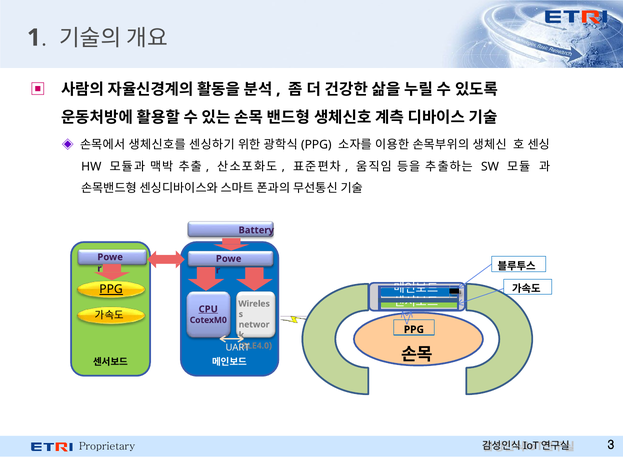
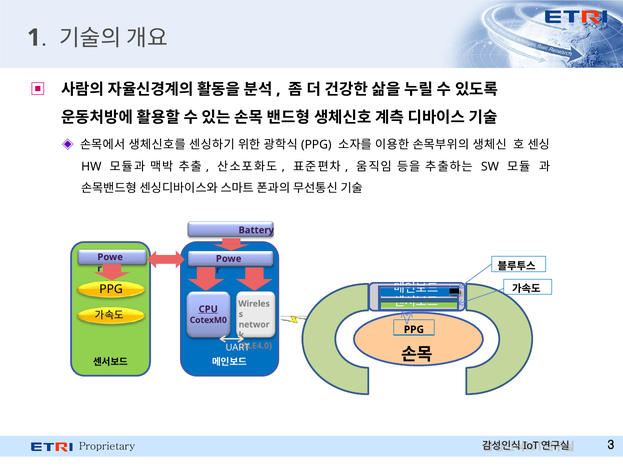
PPG underline: present -> none (111, 290)
